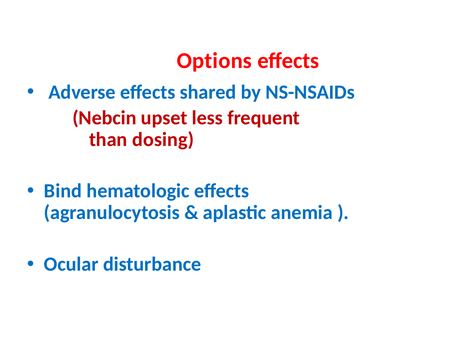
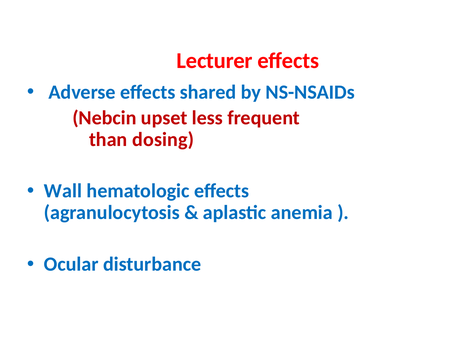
Options: Options -> Lecturer (215, 61)
Bind: Bind -> Wall (63, 191)
